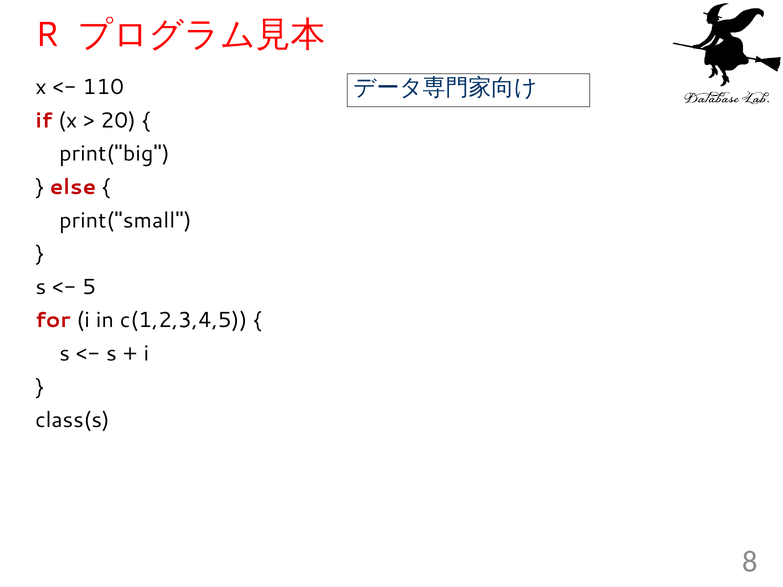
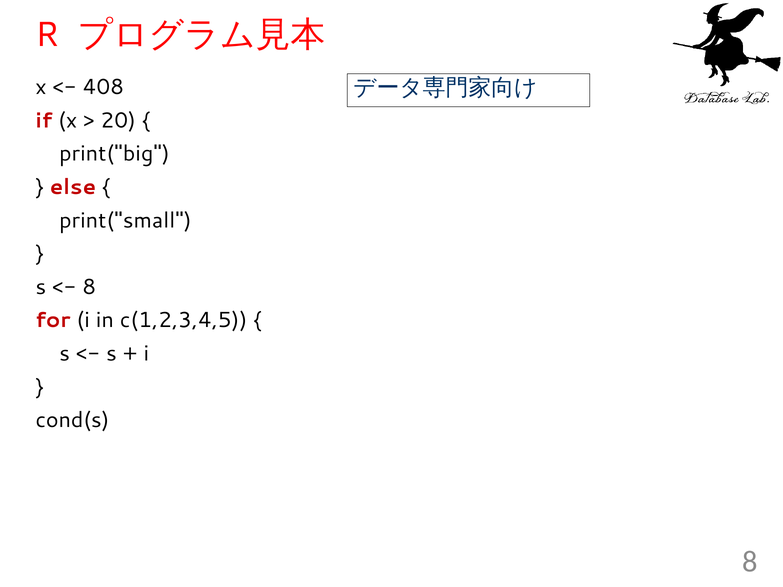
110: 110 -> 408 (103, 87)
5: 5 -> 8 (89, 287)
class(s: class(s -> cond(s (72, 420)
